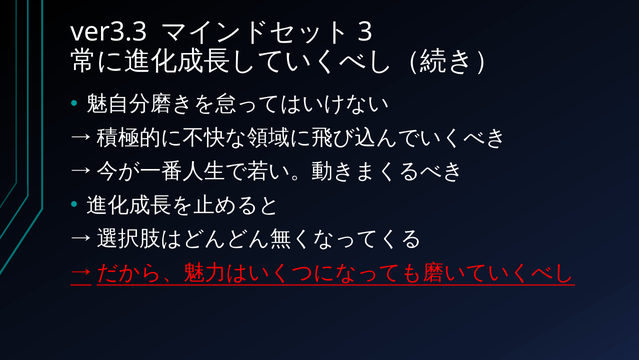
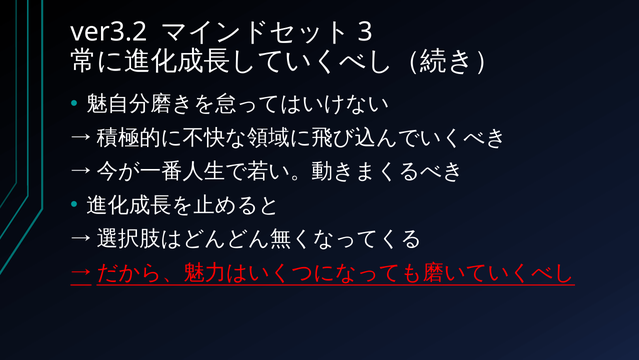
ver3.3: ver3.3 -> ver3.2 (109, 32)
